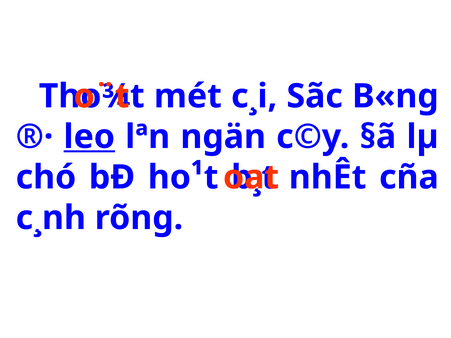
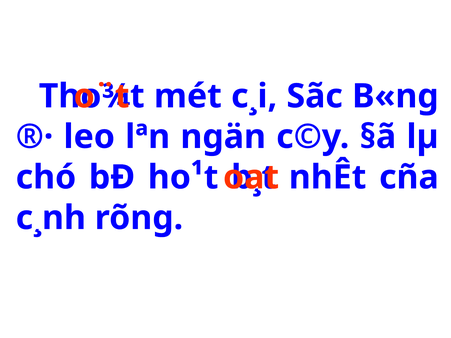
leo underline: present -> none (89, 137)
